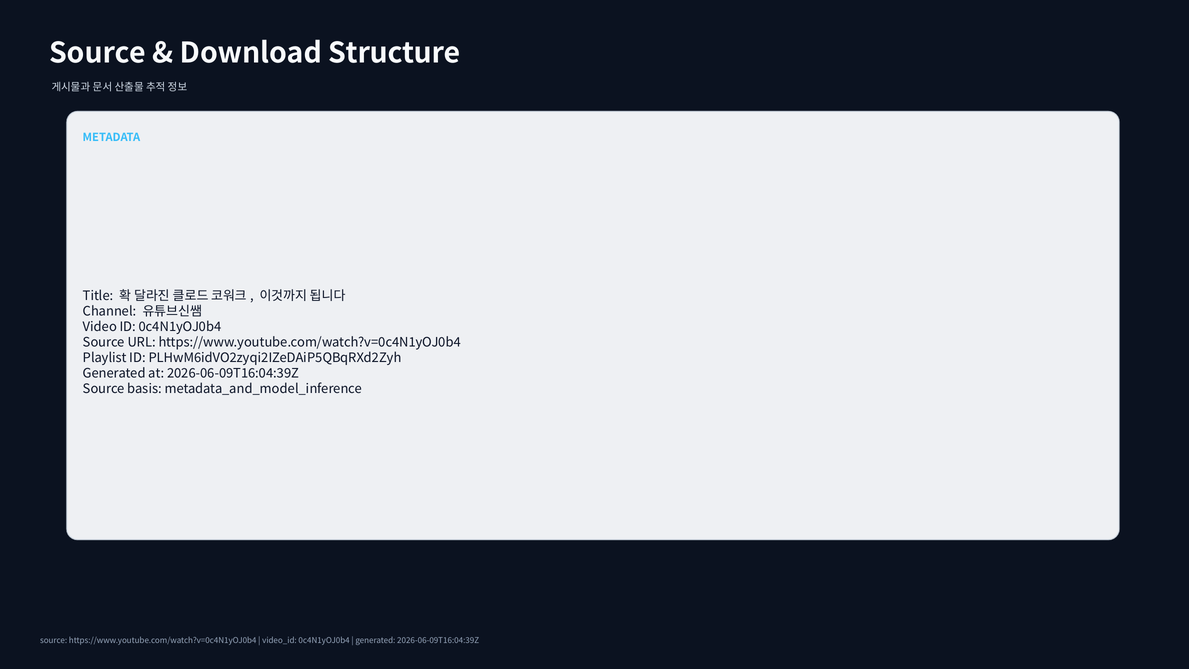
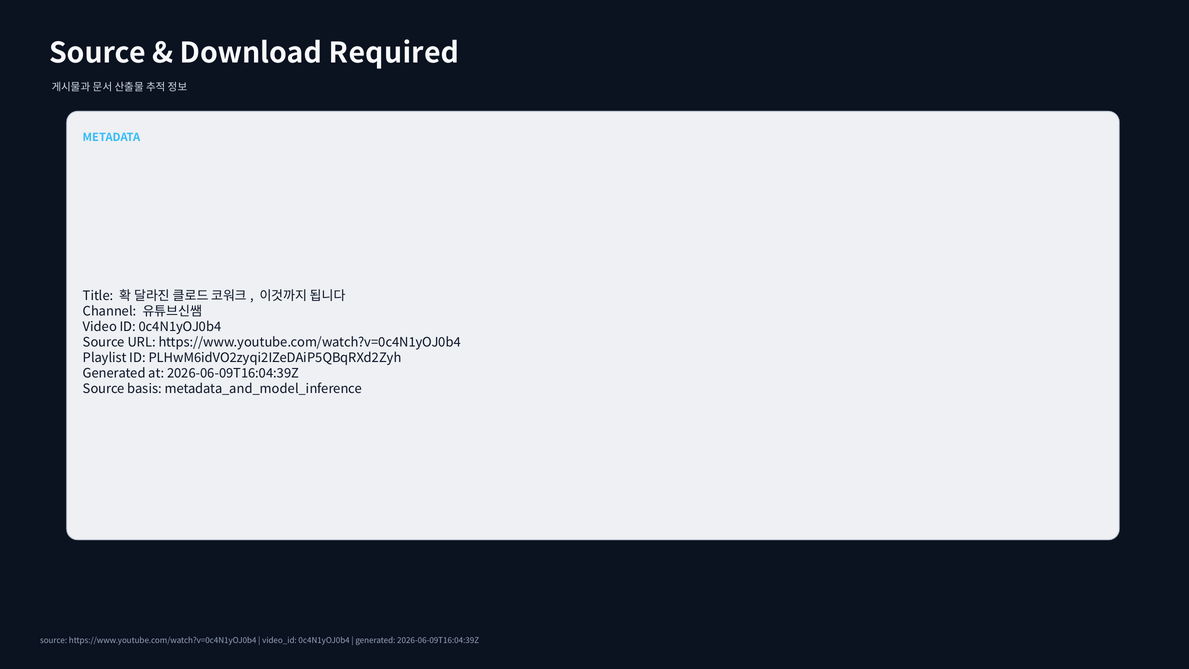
Structure: Structure -> Required (394, 53)
